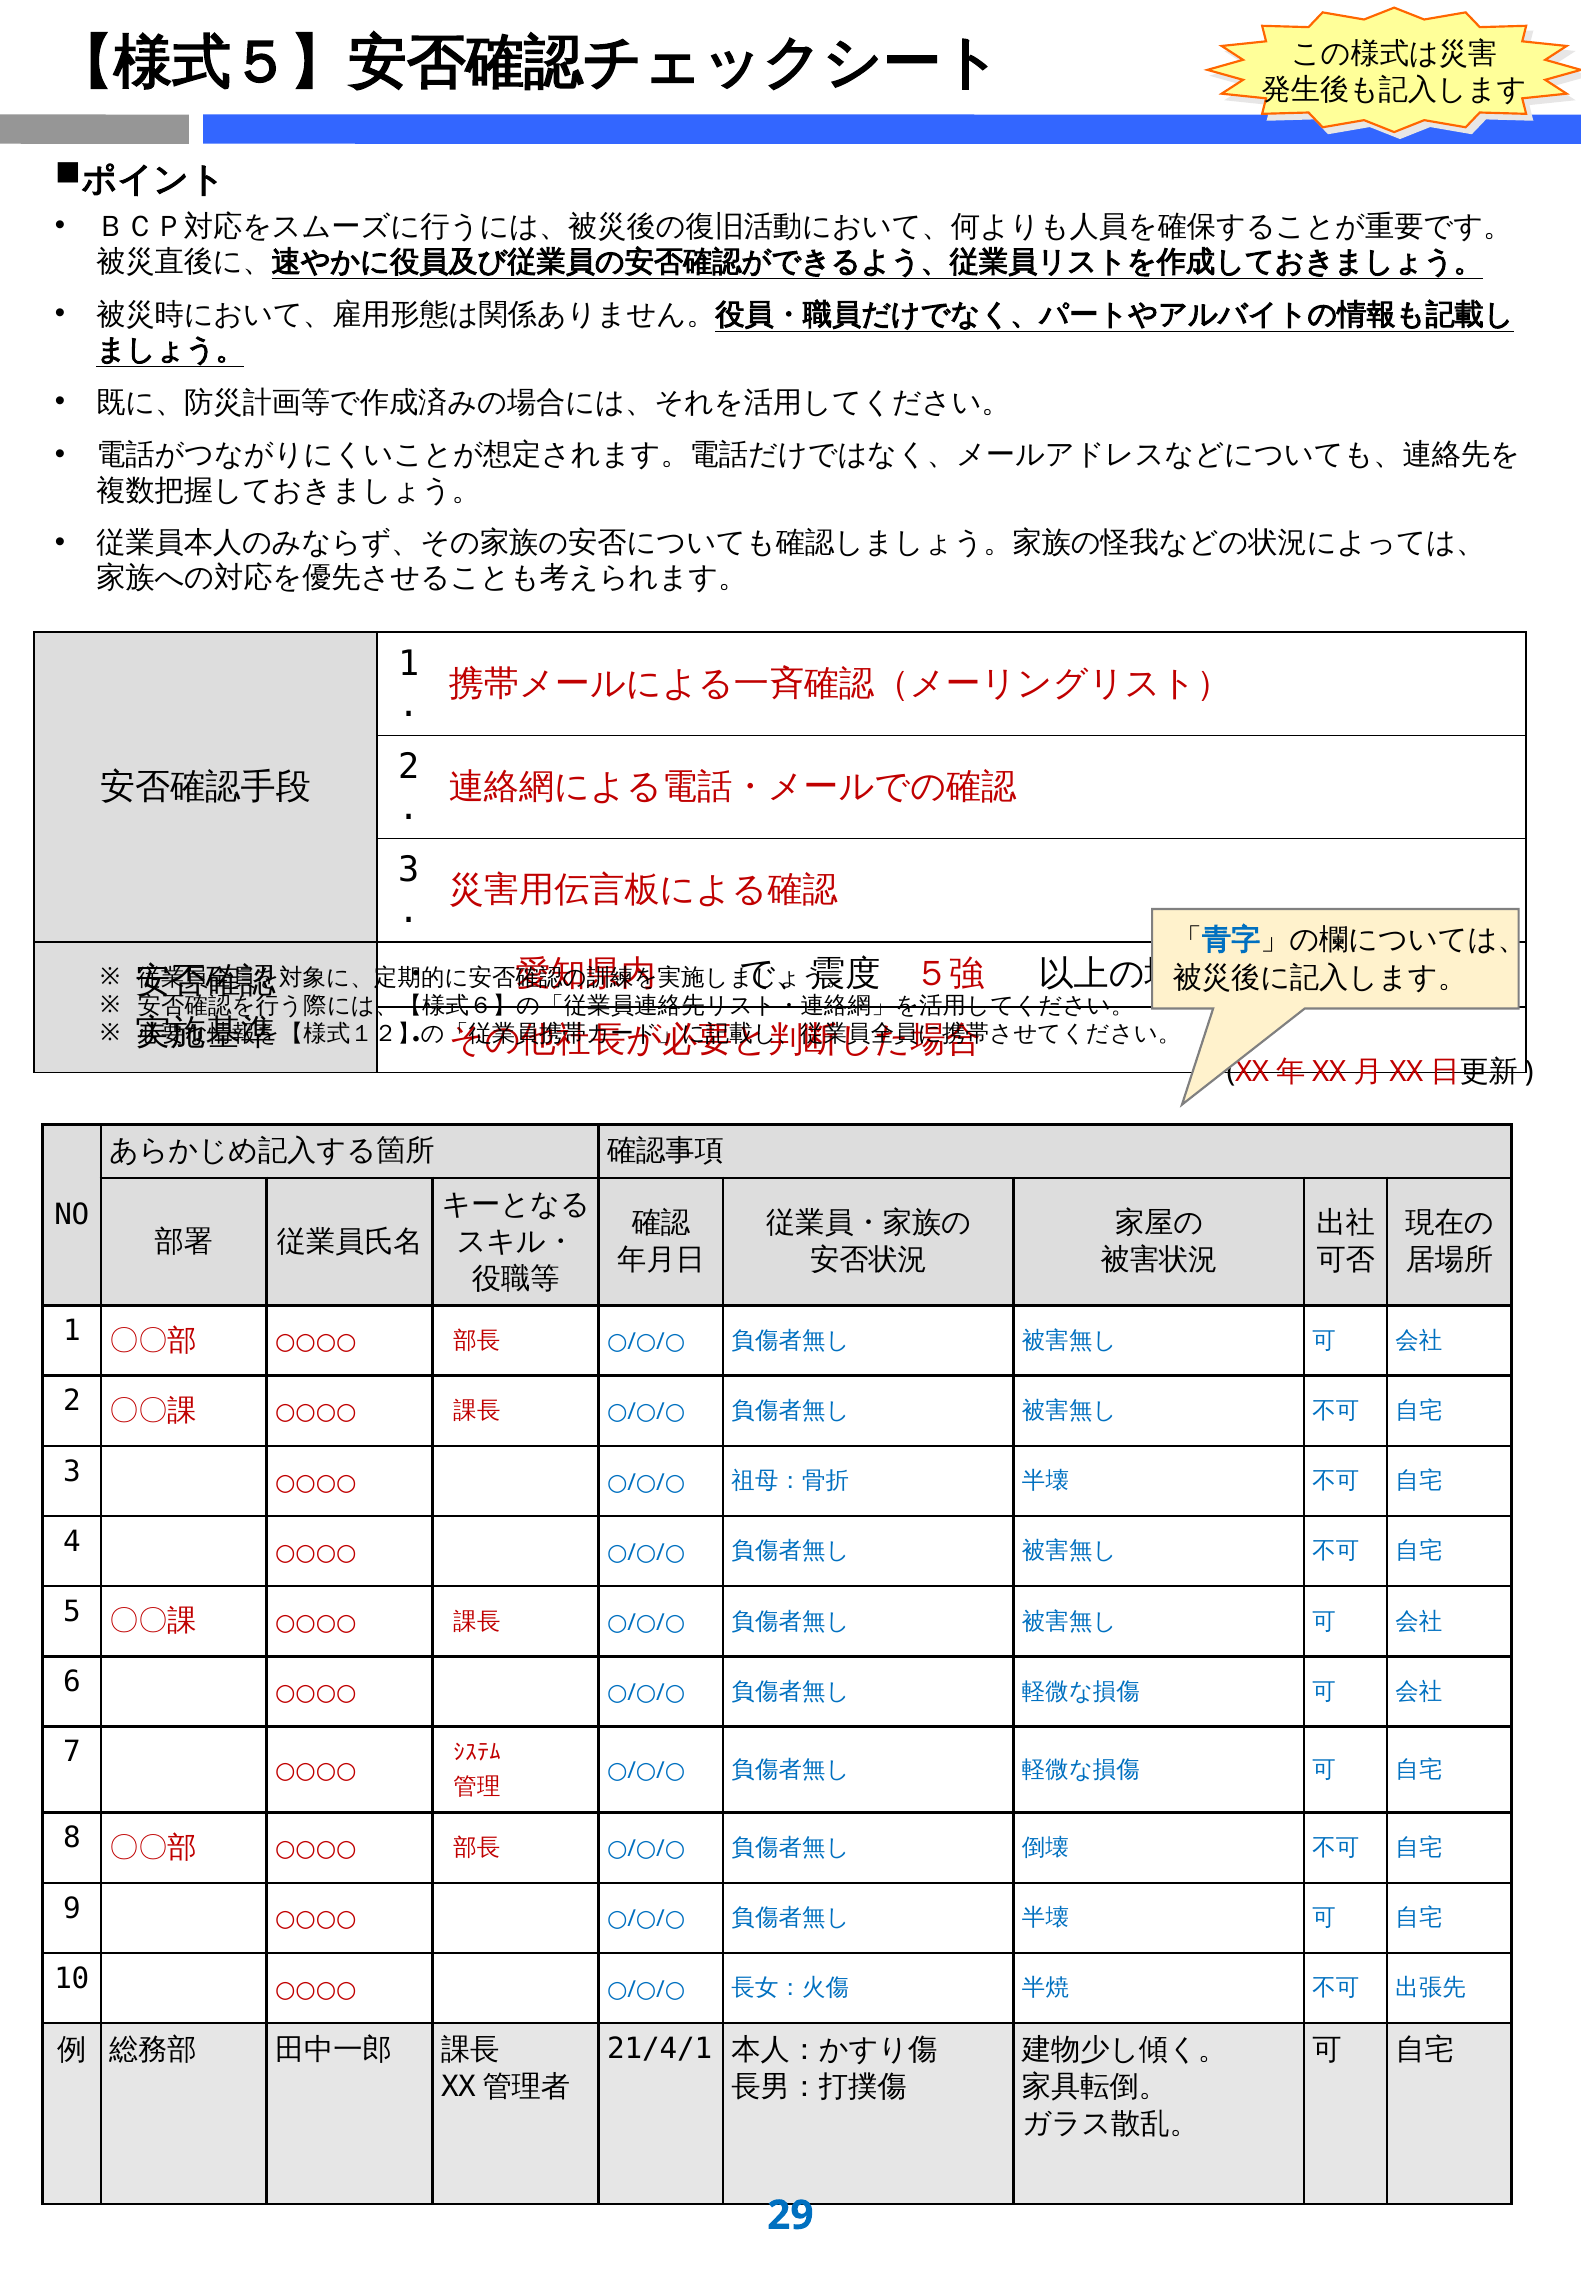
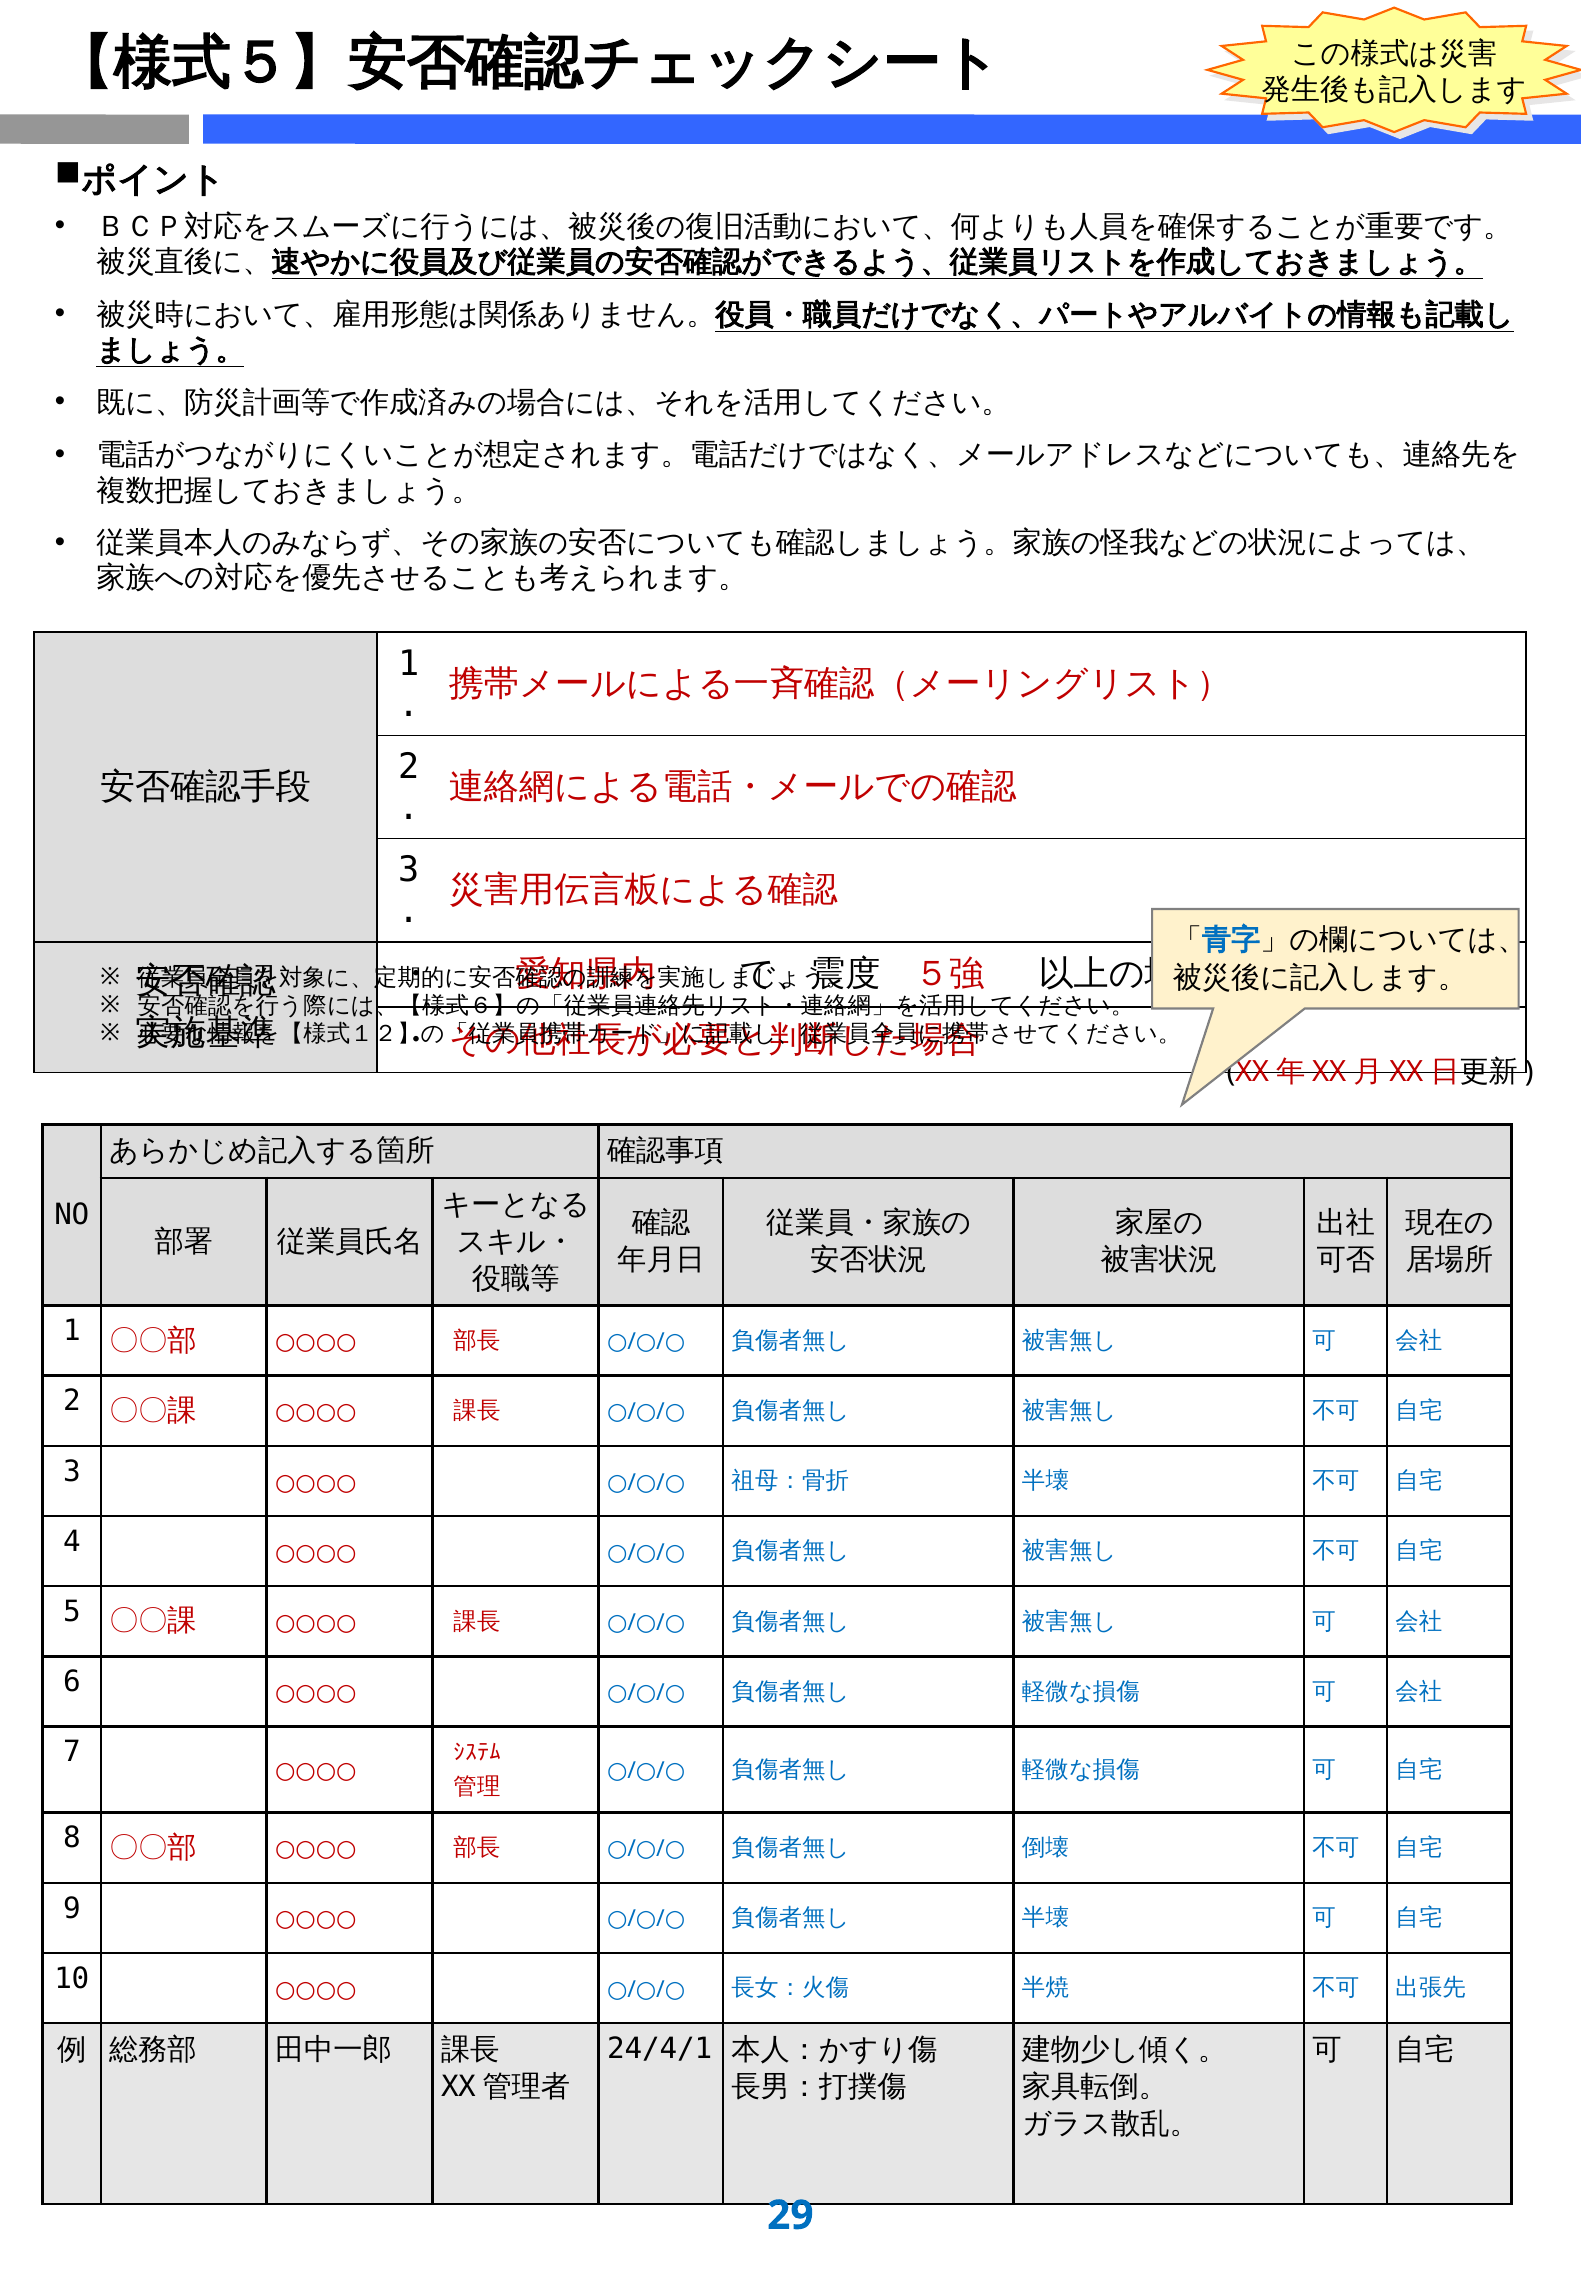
21/4/1: 21/4/1 -> 24/4/1 (660, 2049)
